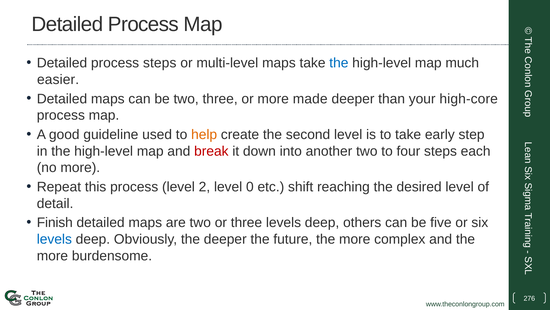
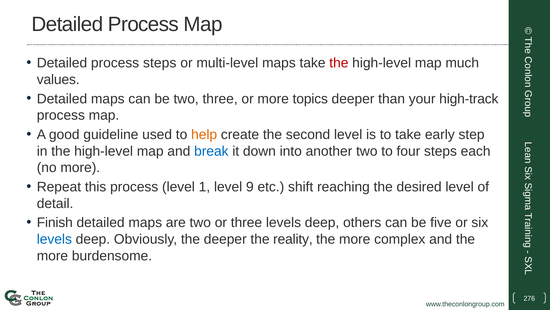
the colour: blue -> red (339, 63)
easier: easier -> values (58, 79)
made: made -> topics (310, 99)
high-core: high-core -> high-track (469, 99)
break colour: red -> blue (211, 151)
2: 2 -> 1 (204, 187)
0: 0 -> 9 (250, 187)
future: future -> reality (293, 239)
